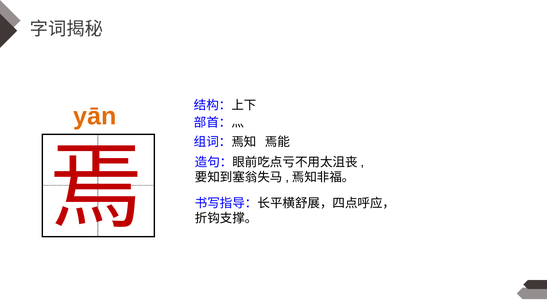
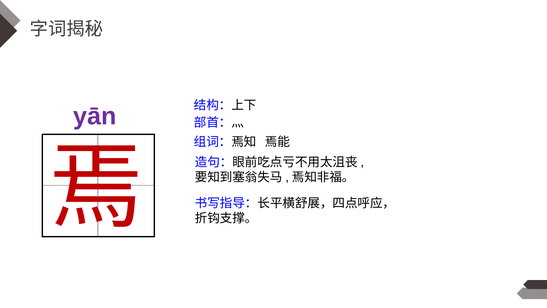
yān colour: orange -> purple (95, 116)
